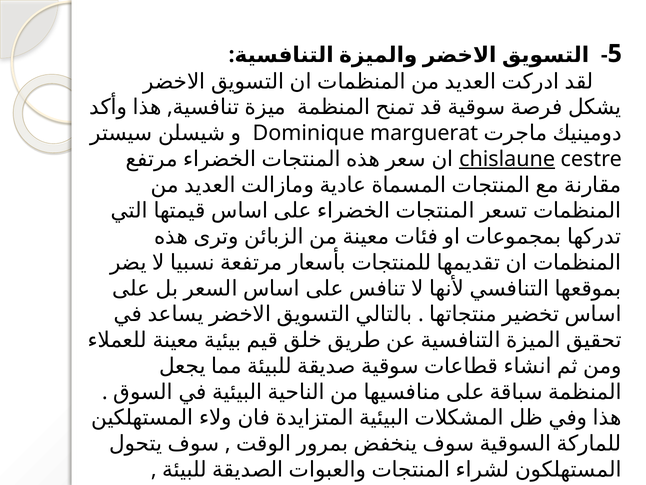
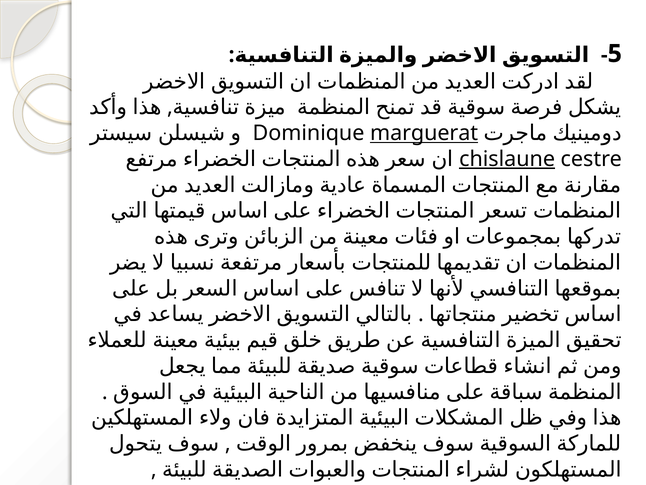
marguerat underline: none -> present (424, 133)
